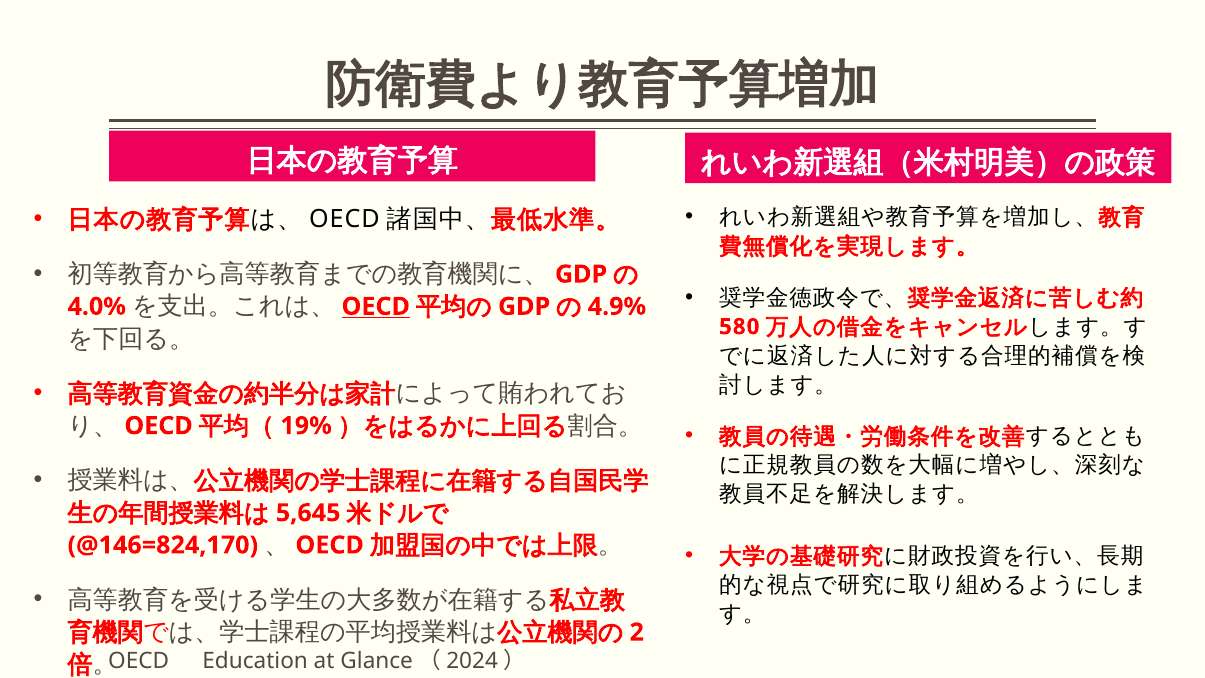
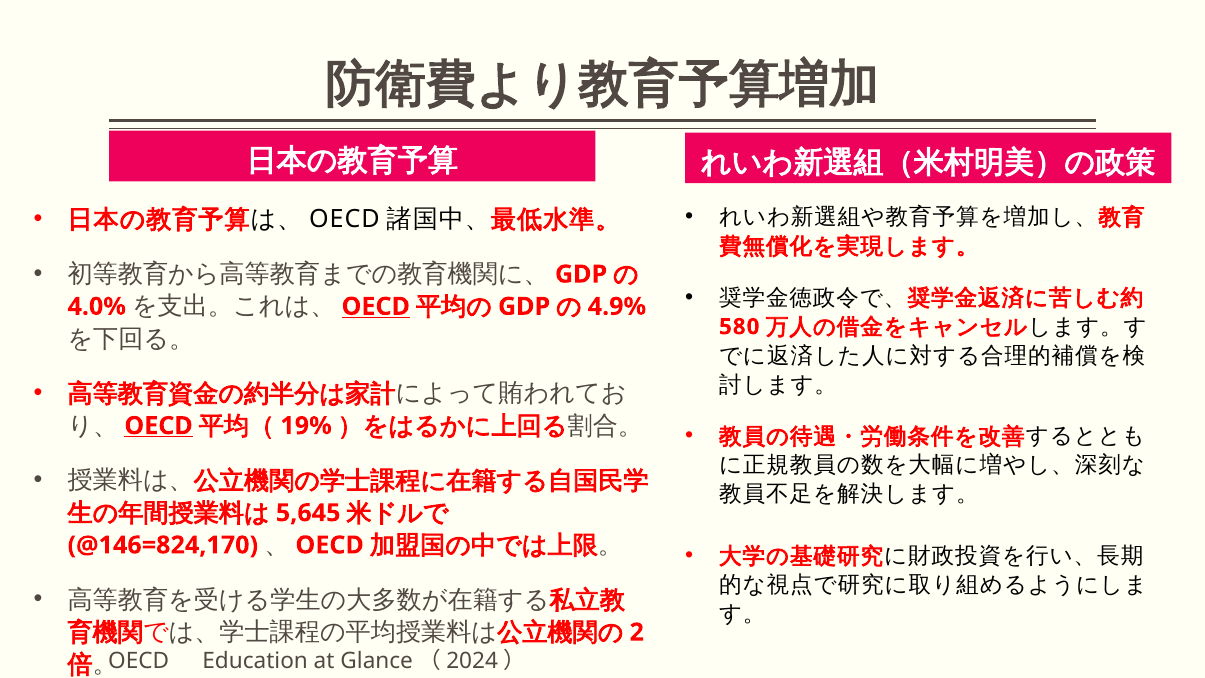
OECD underline: none -> present (159, 426)
